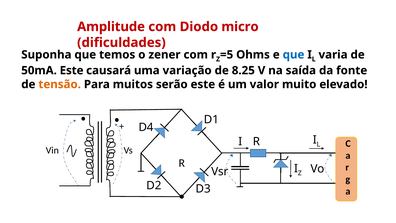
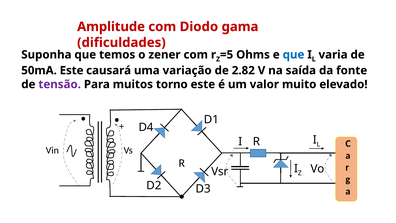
micro: micro -> gama (240, 27)
8.25: 8.25 -> 2.82 (243, 70)
tensão colour: orange -> purple (60, 84)
serão: serão -> torno (172, 84)
